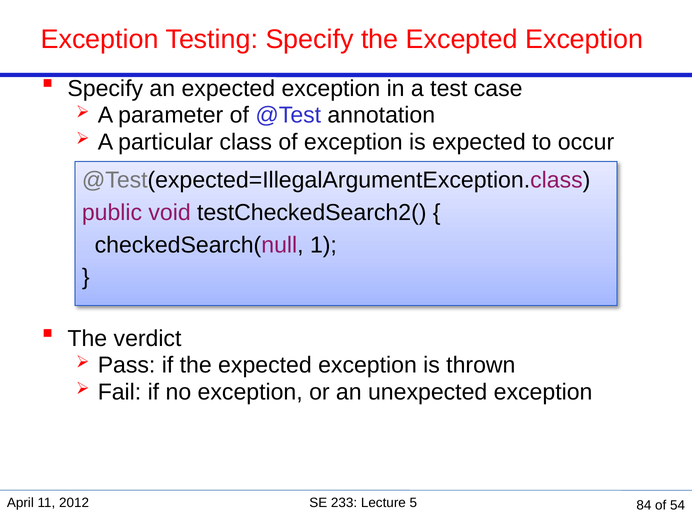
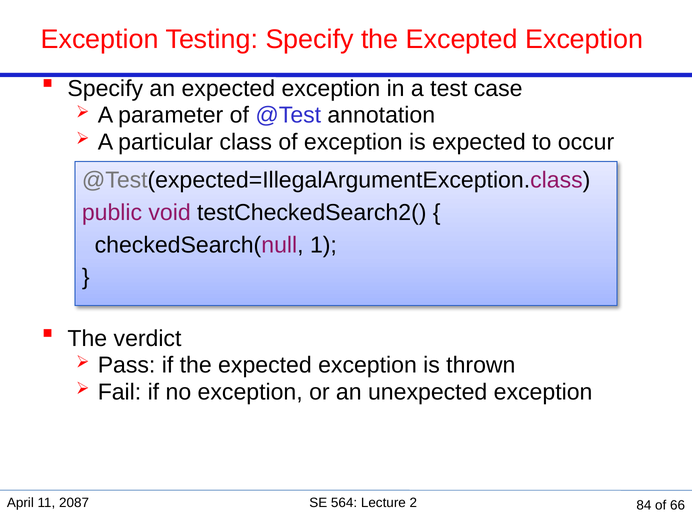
2012: 2012 -> 2087 (74, 503)
233: 233 -> 564 (344, 503)
5: 5 -> 2 (413, 503)
54: 54 -> 66 (678, 506)
